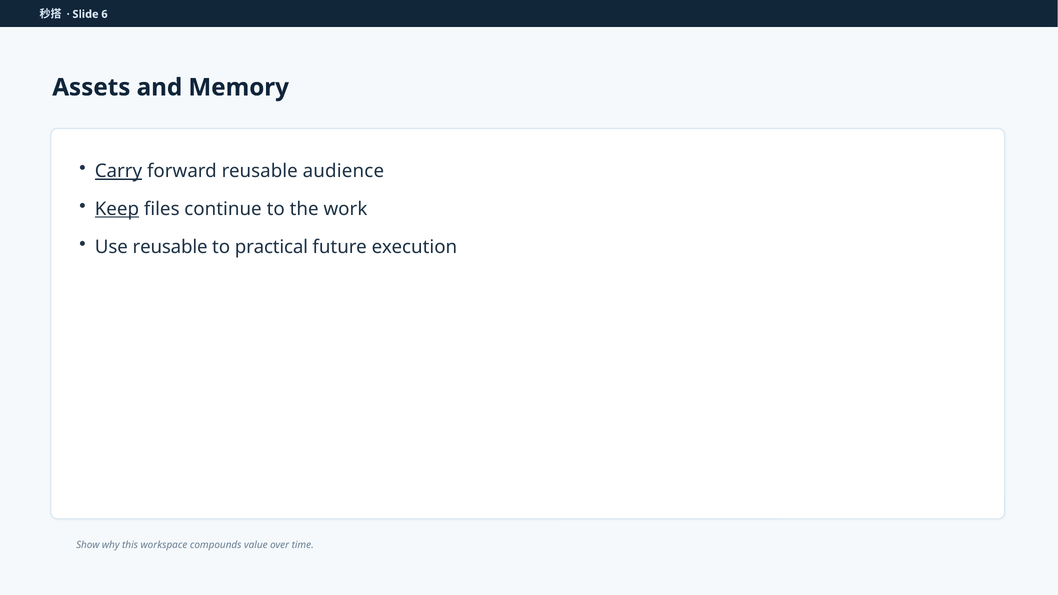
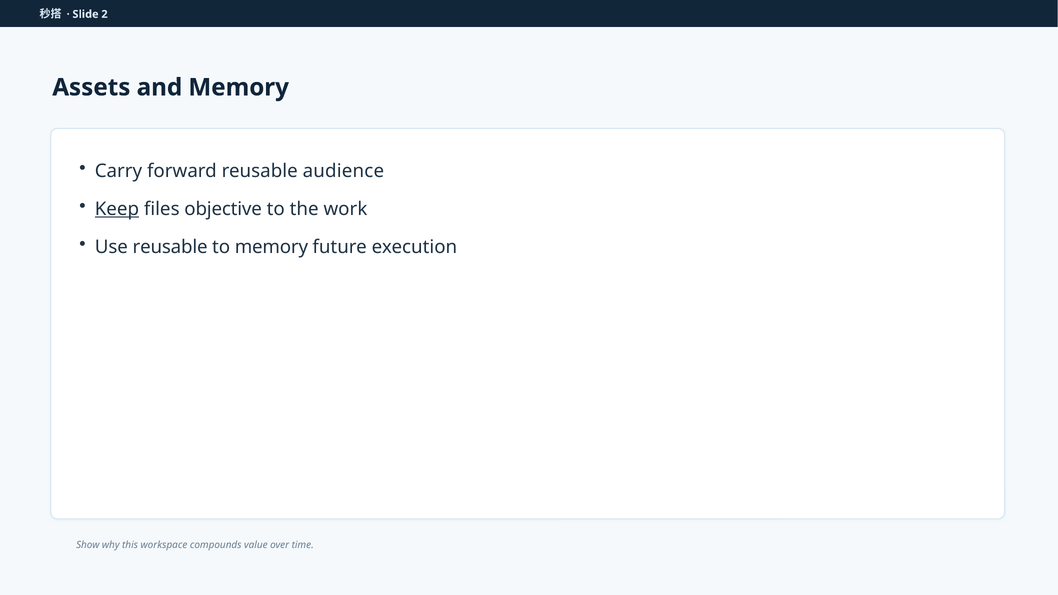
6: 6 -> 2 (104, 14)
Carry underline: present -> none (118, 171)
continue: continue -> objective (223, 209)
to practical: practical -> memory (271, 247)
